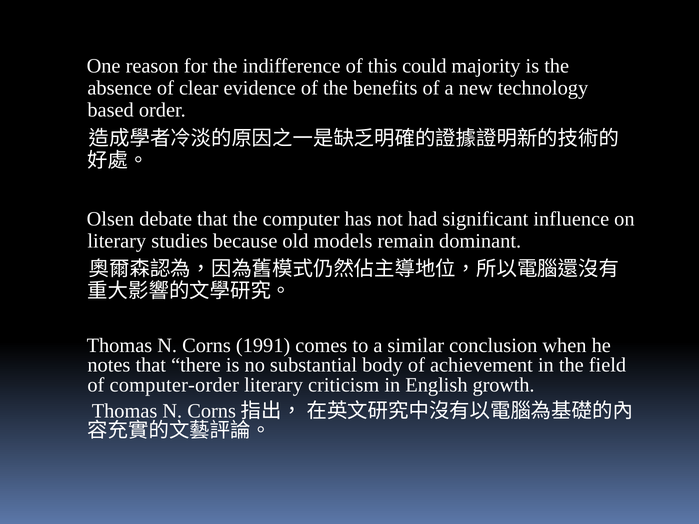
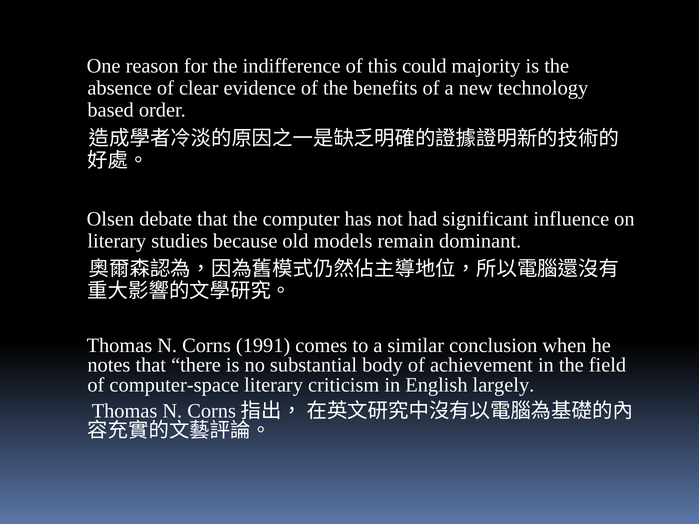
computer-order: computer-order -> computer-space (174, 385)
growth: growth -> largely (503, 385)
